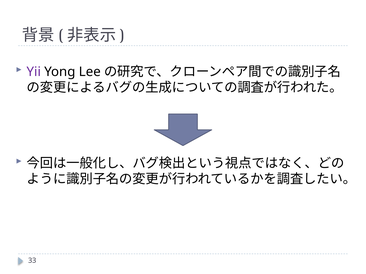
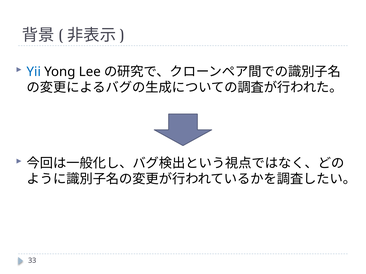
Yii colour: purple -> blue (34, 72)
